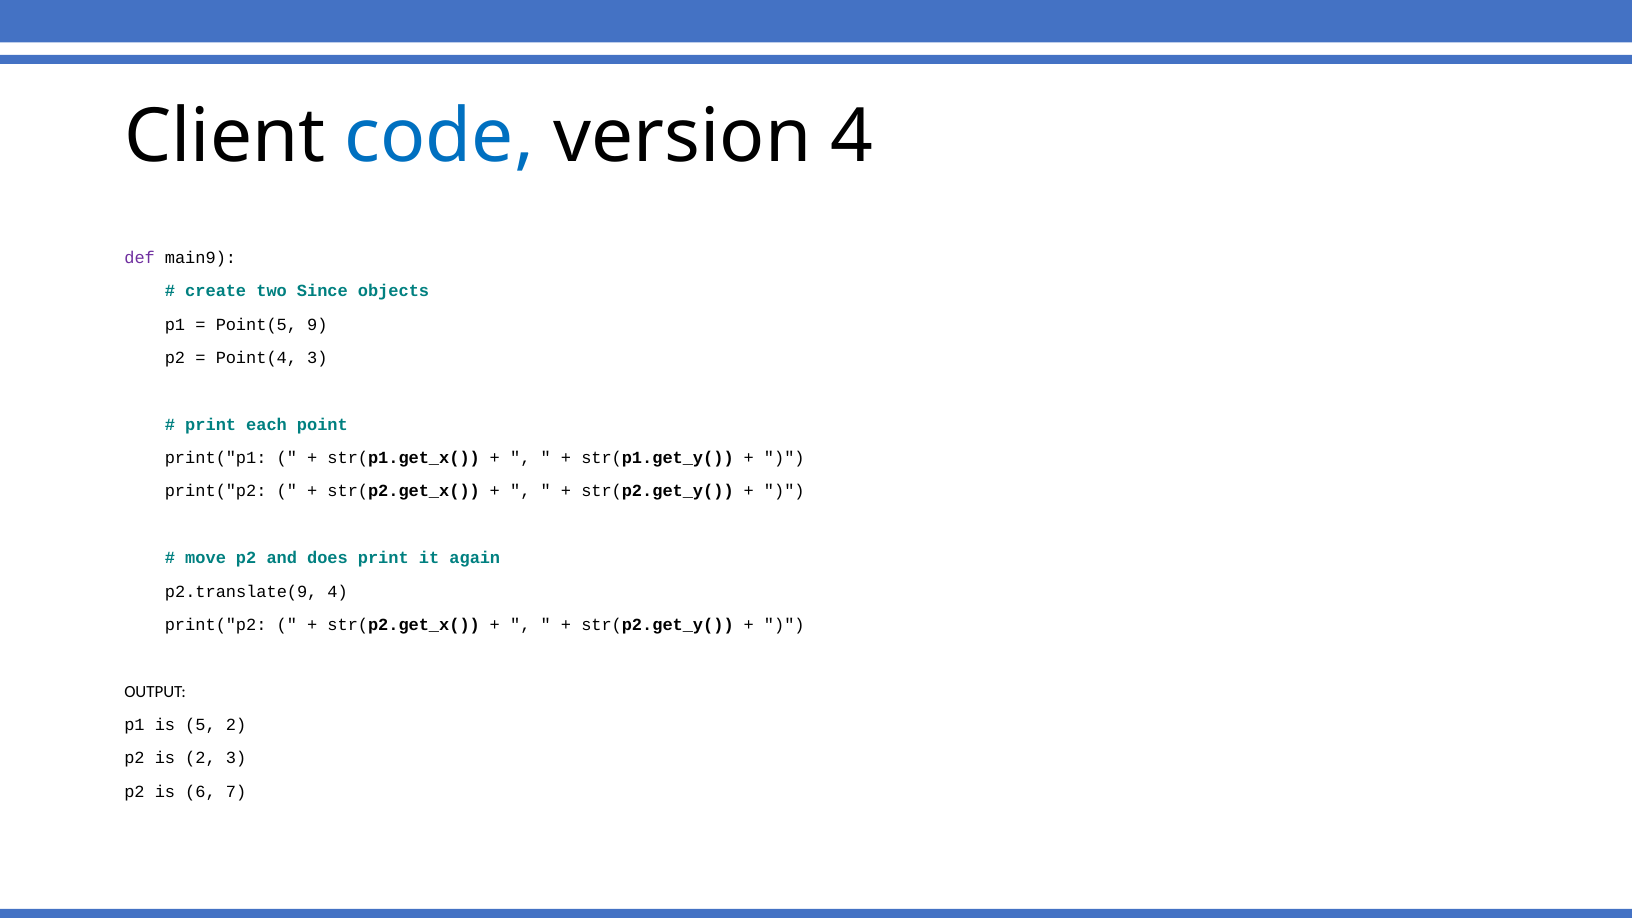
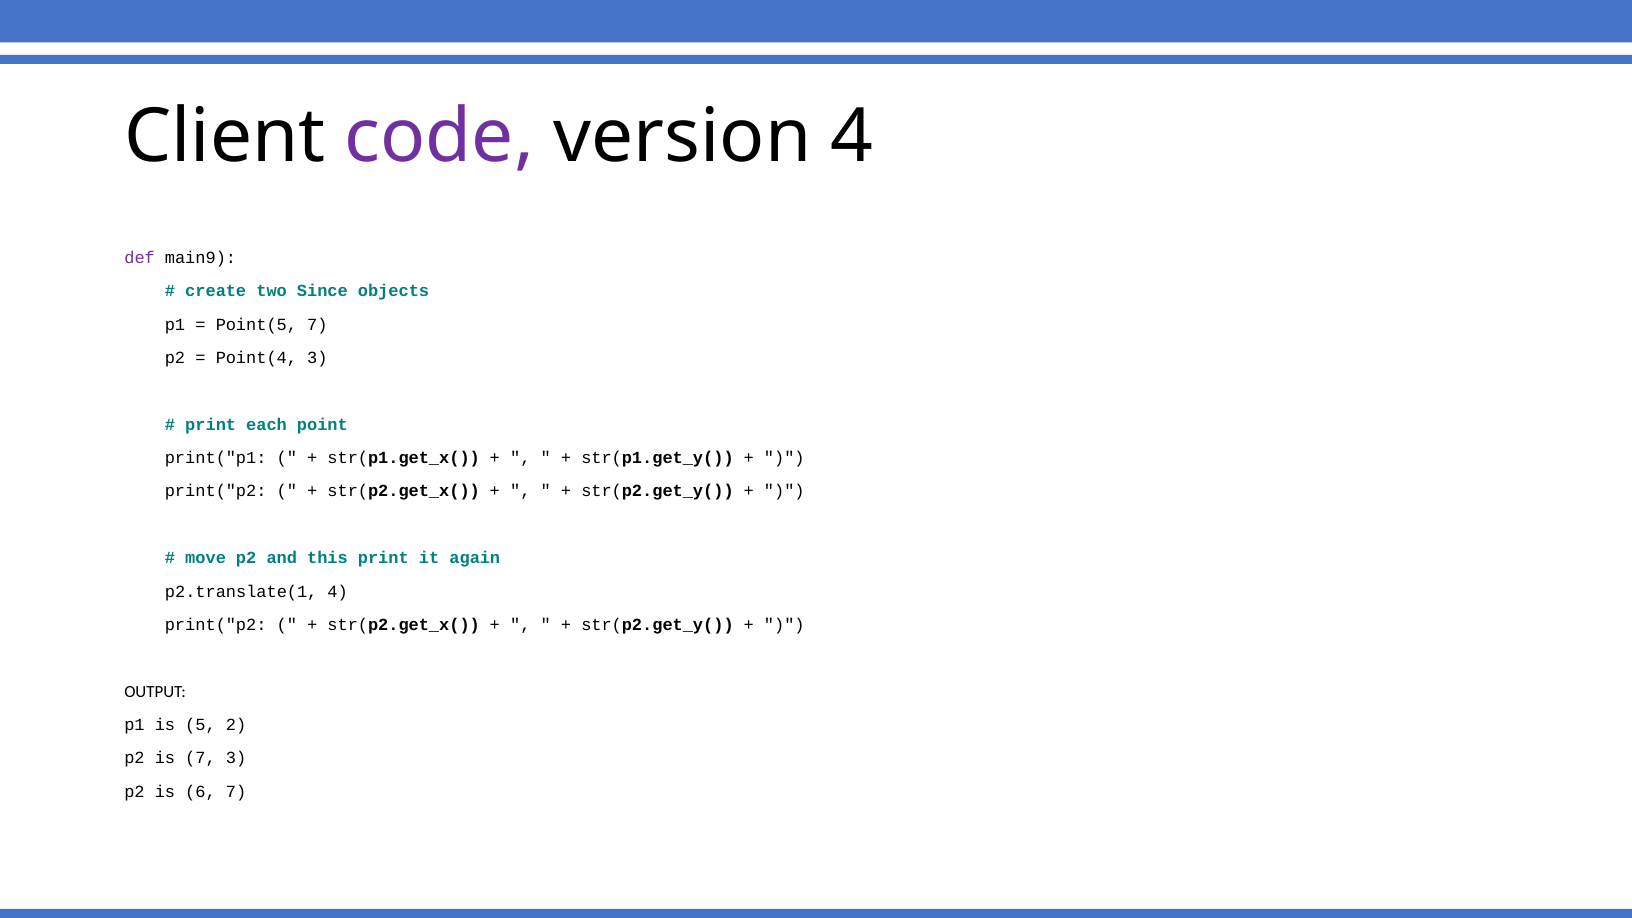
code colour: blue -> purple (440, 137)
Point(5 9: 9 -> 7 (317, 325)
does: does -> this (328, 558)
p2.translate(9: p2.translate(9 -> p2.translate(1 (241, 591)
is 2: 2 -> 7 (201, 758)
